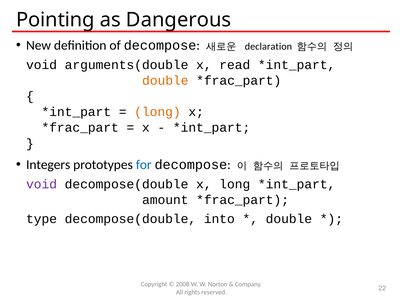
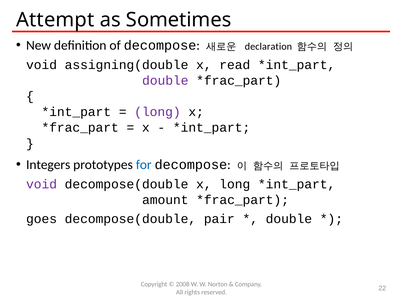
Pointing: Pointing -> Attempt (55, 20)
Dangerous: Dangerous -> Sometimes (179, 20)
arguments(double: arguments(double -> assigning(double (127, 65)
double colour: orange -> purple (165, 81)
long colour: orange -> purple (157, 112)
type: type -> goes (42, 219)
into: into -> pair (219, 219)
